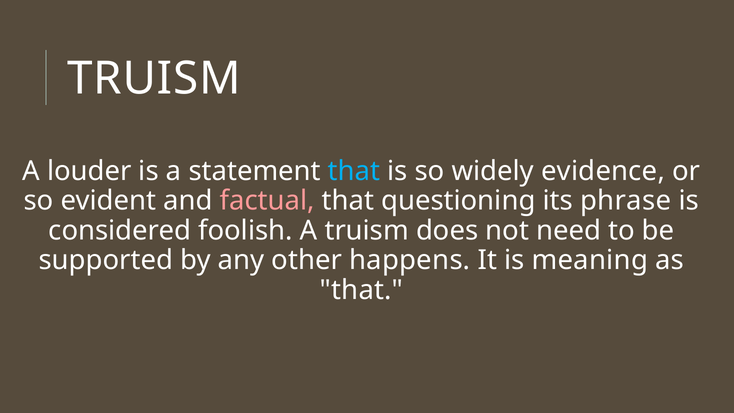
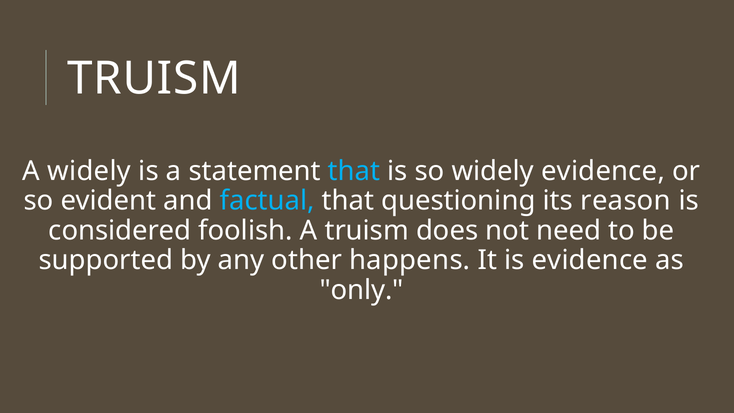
A louder: louder -> widely (89, 171)
factual colour: pink -> light blue (267, 201)
phrase: phrase -> reason (626, 201)
is meaning: meaning -> evidence (590, 260)
that: that -> only (362, 290)
